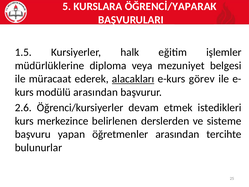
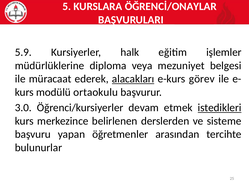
ÖĞRENCİ/YAPARAK: ÖĞRENCİ/YAPARAK -> ÖĞRENCİ/ONAYLAR (171, 6)
1.5: 1.5 -> 5.9 (23, 52)
modülü arasından: arasından -> ortaokulu (96, 92)
2.6: 2.6 -> 3.0 (23, 108)
istedikleri underline: none -> present (220, 108)
